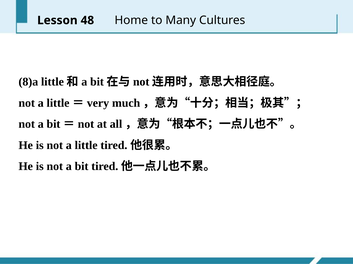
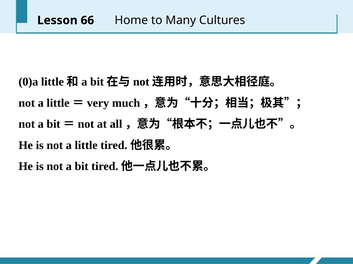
48: 48 -> 66 (87, 20)
8)a: 8)a -> 0)a (28, 82)
